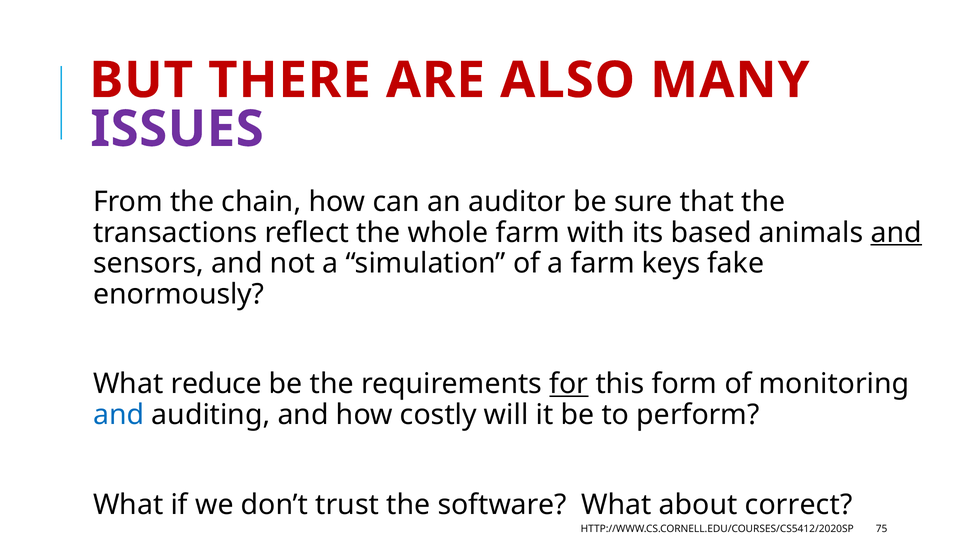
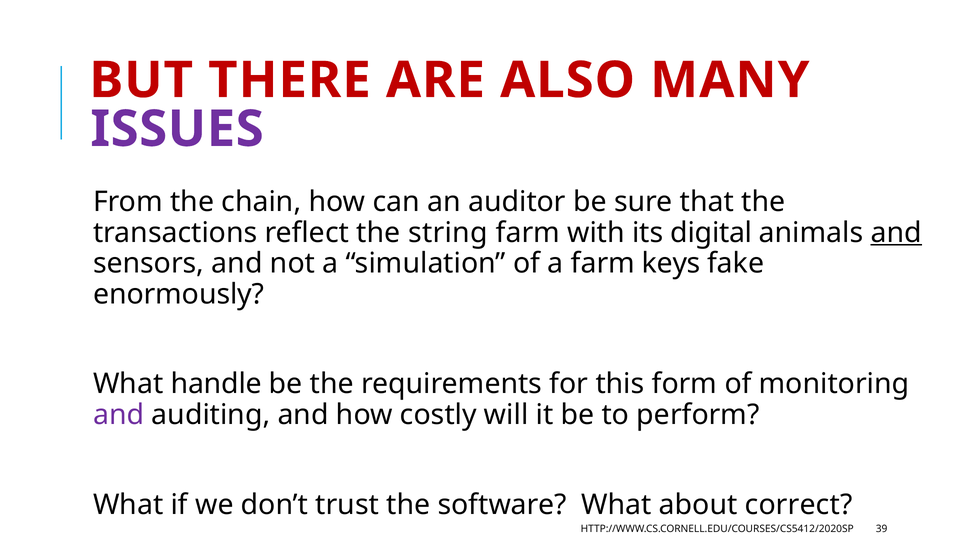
whole: whole -> string (448, 233)
based: based -> digital (711, 233)
reduce: reduce -> handle (216, 384)
for underline: present -> none (569, 384)
and colour: blue -> purple (119, 415)
75: 75 -> 39 (882, 529)
